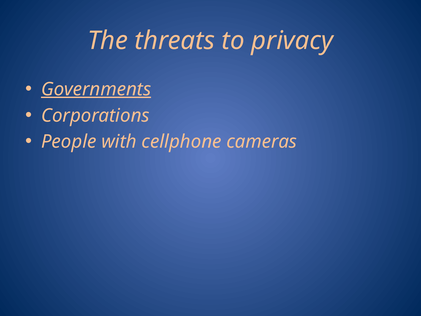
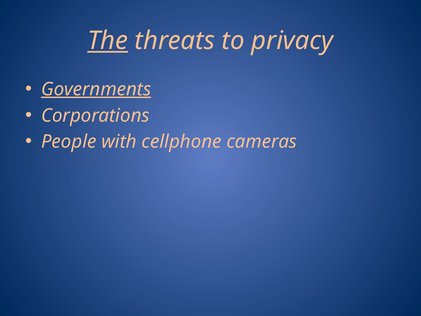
The underline: none -> present (108, 41)
